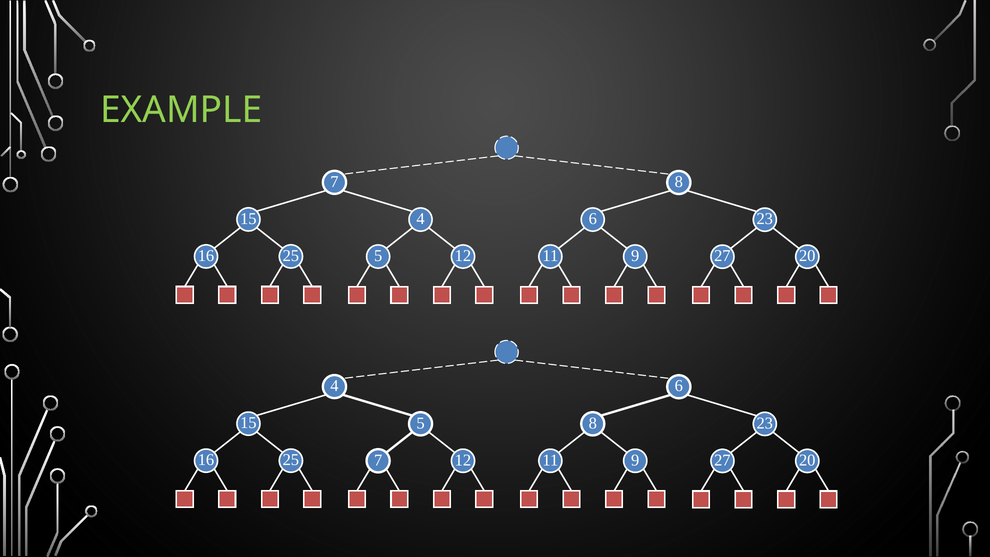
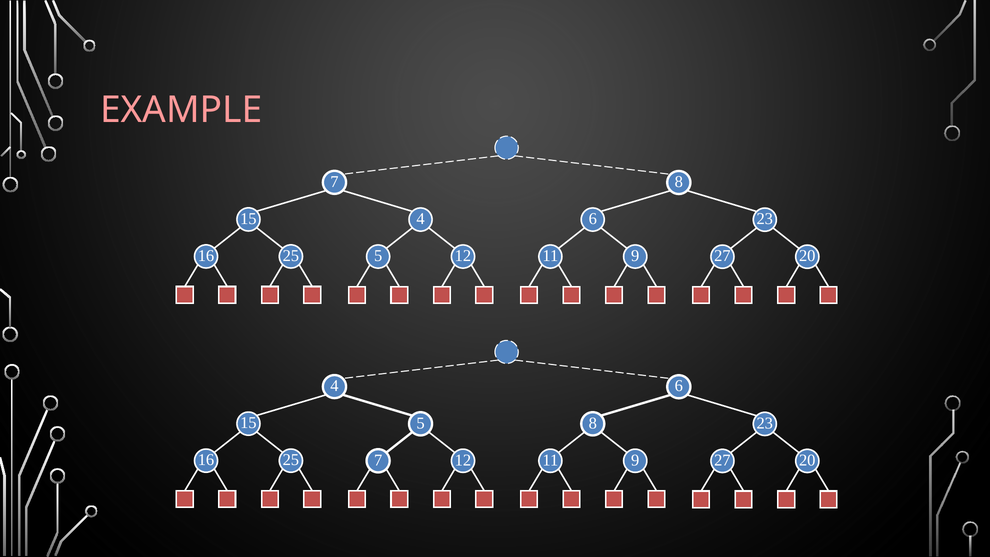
EXAMPLE colour: light green -> pink (181, 110)
